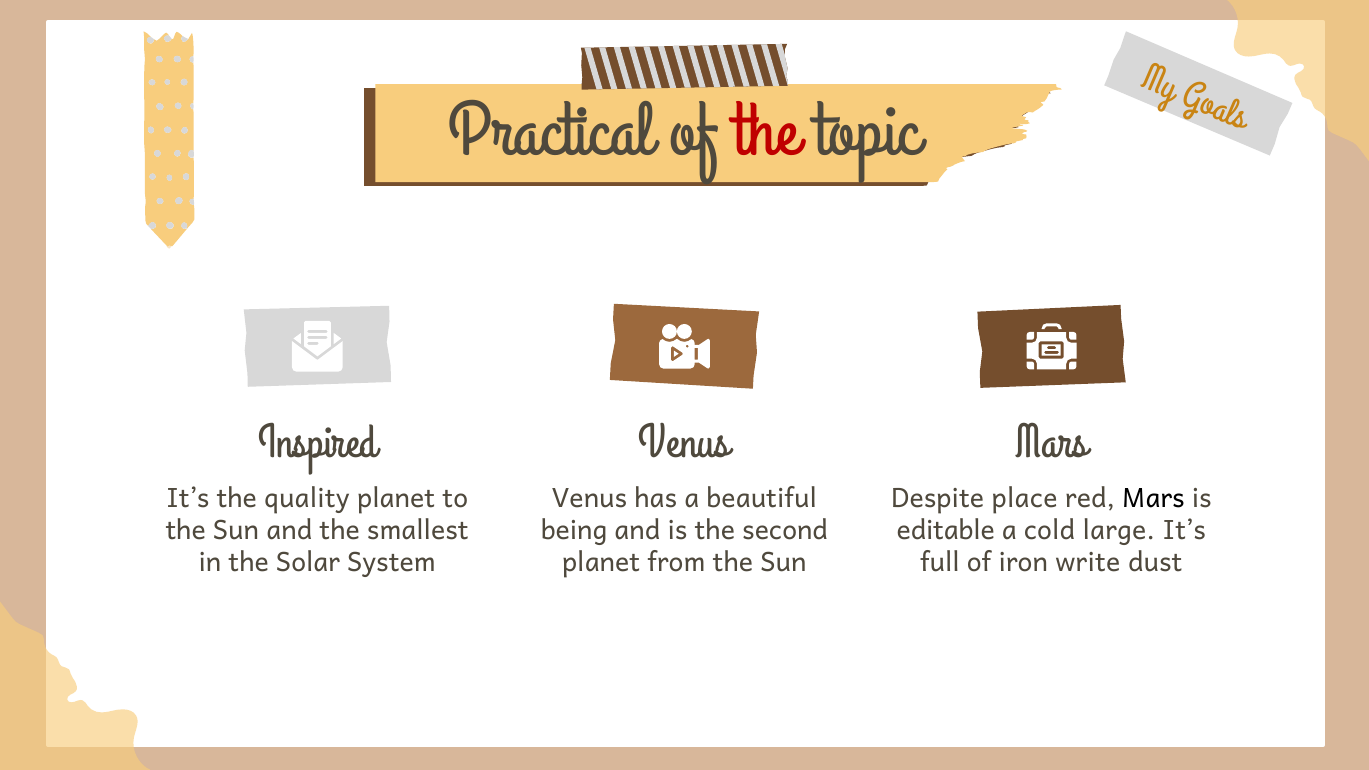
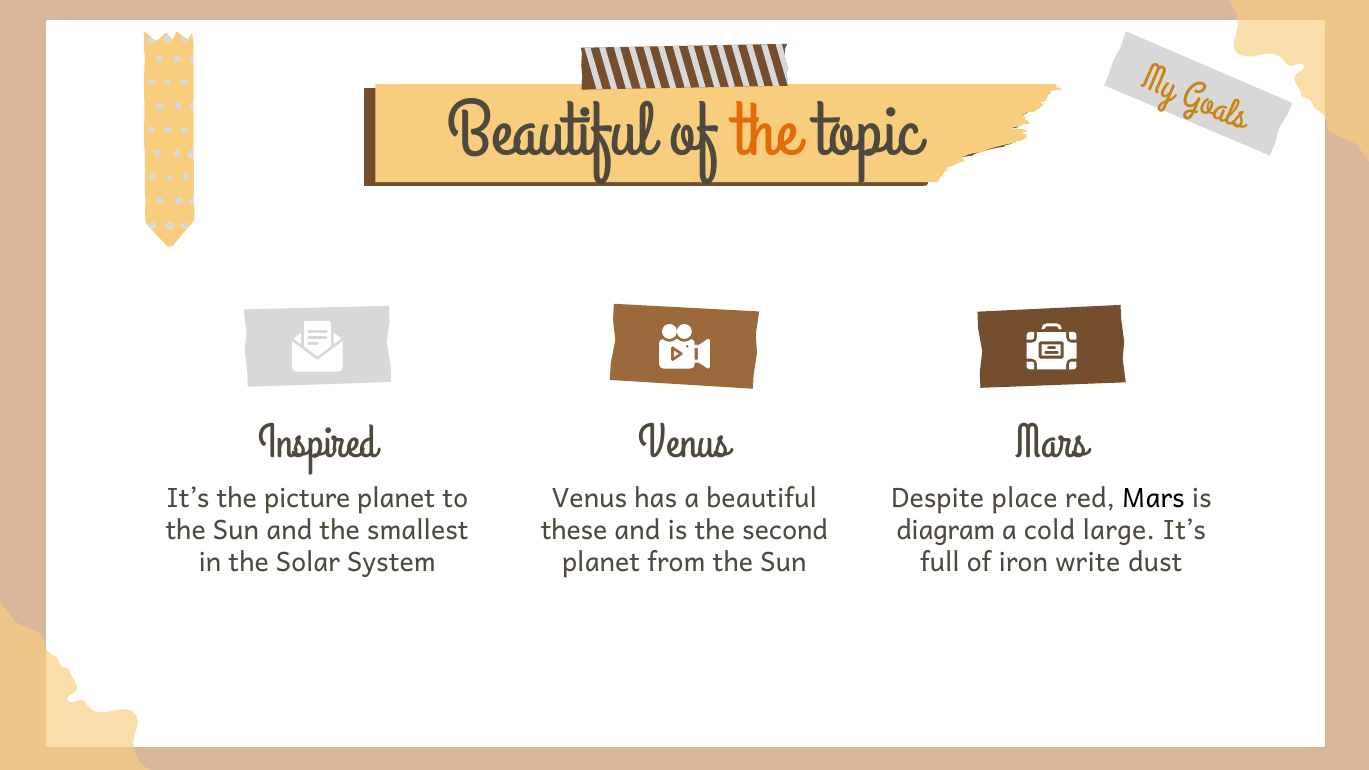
Practical: Practical -> Beautiful (551, 128)
the colour: red -> orange (766, 128)
quality: quality -> picture (307, 499)
being: being -> these (574, 531)
editable: editable -> diagram (946, 531)
